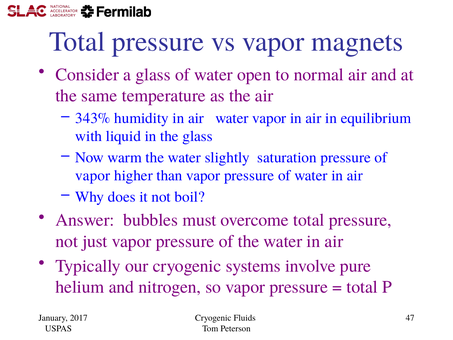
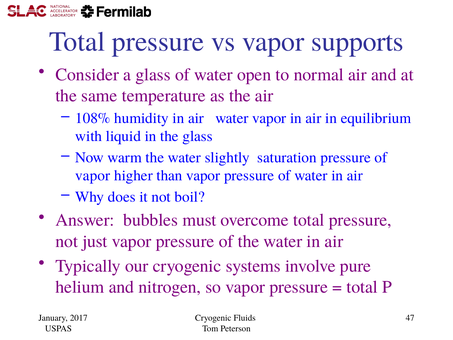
magnets: magnets -> supports (357, 42)
343%: 343% -> 108% (93, 118)
